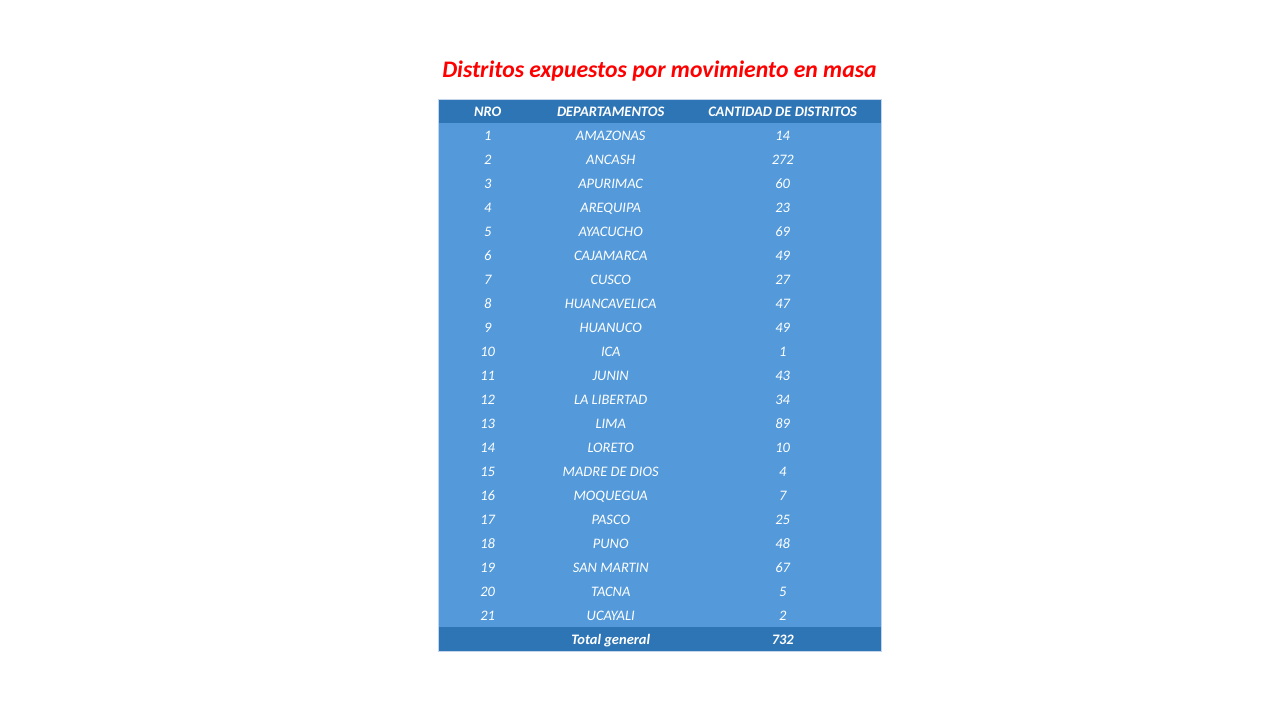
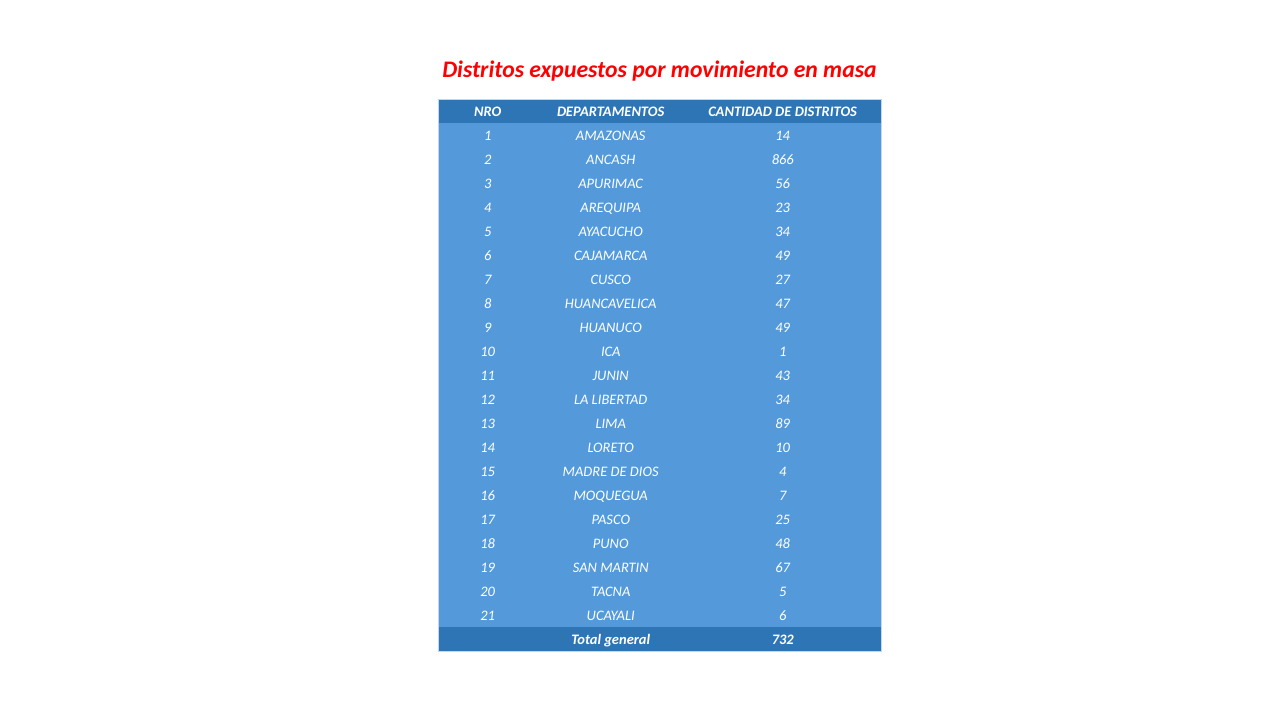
272: 272 -> 866 (783, 160)
60: 60 -> 56 (783, 184)
AYACUCHO 69: 69 -> 34 (783, 232)
UCAYALI 2: 2 -> 6 (783, 616)
